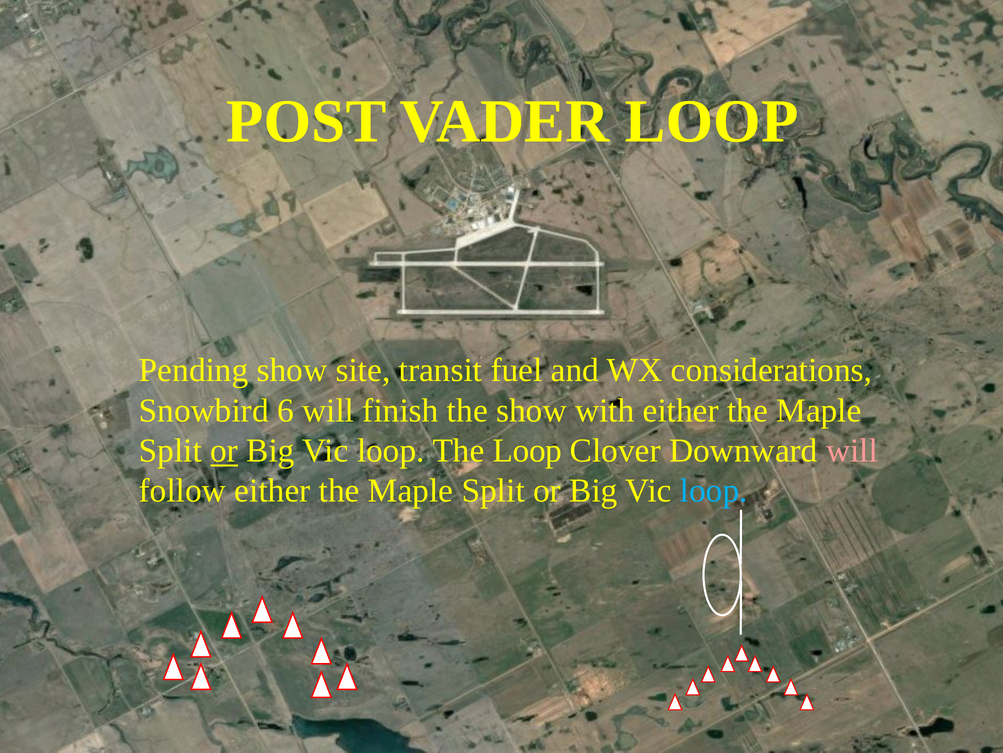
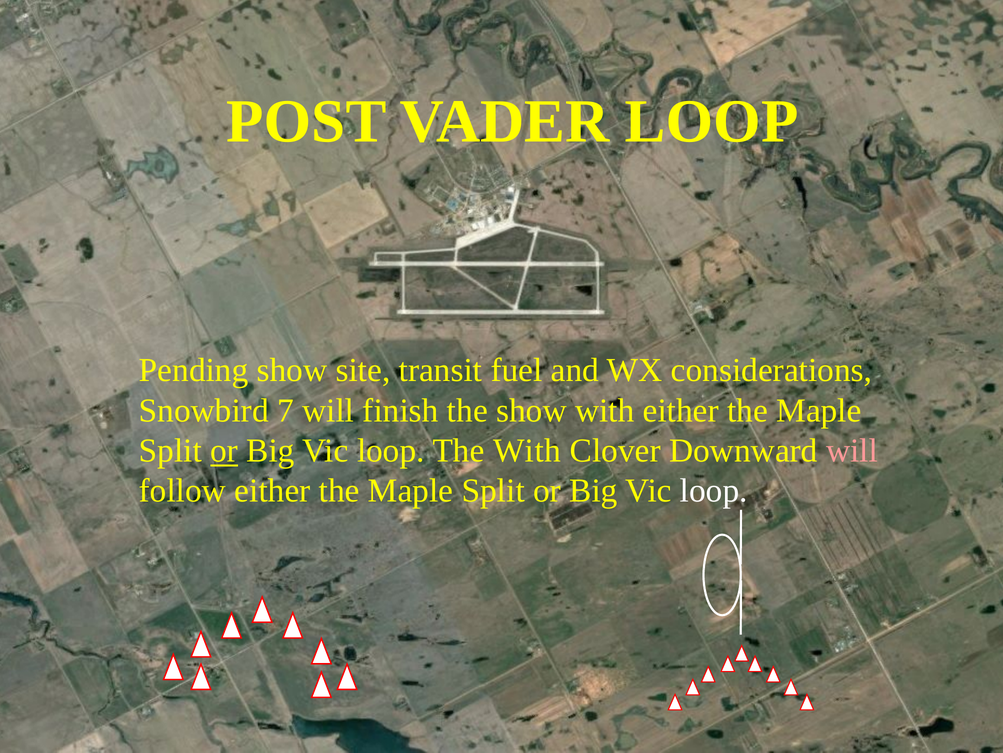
6: 6 -> 7 (285, 410)
The Loop: Loop -> With (527, 450)
loop colour: light blue -> white (714, 490)
